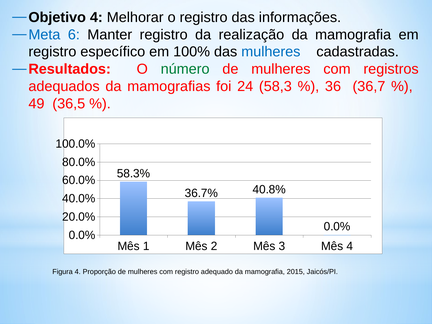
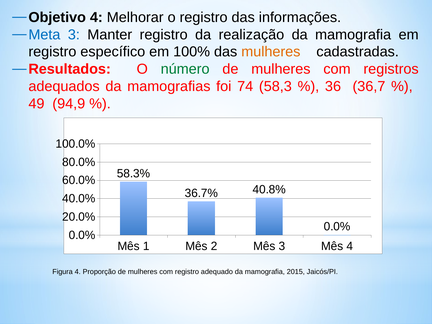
6: 6 -> 3 (74, 35)
mulheres colour: blue -> orange (271, 52)
24: 24 -> 74 (245, 86)
36,5: 36,5 -> 94,9 (69, 104)
